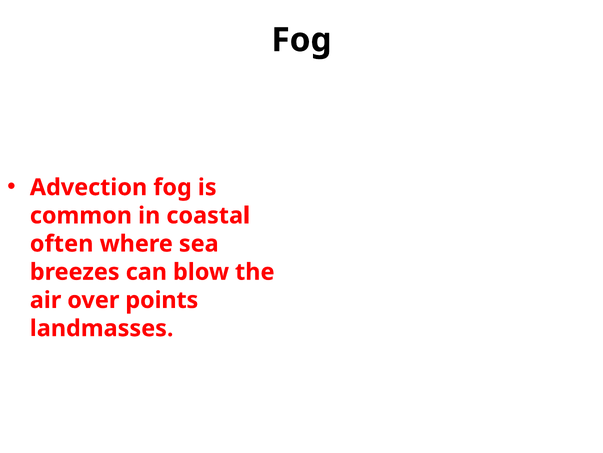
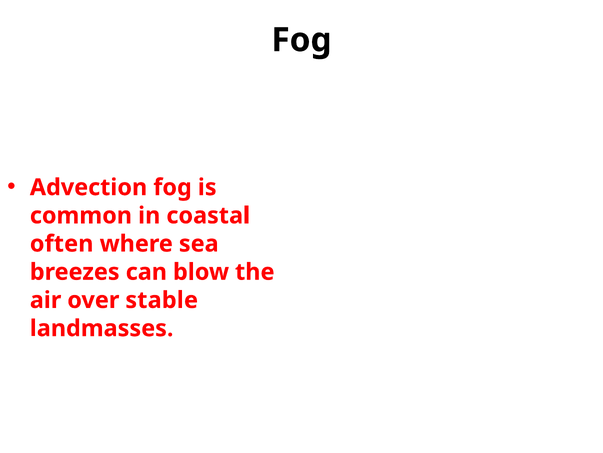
points: points -> stable (162, 300)
